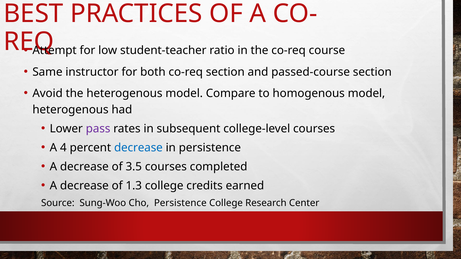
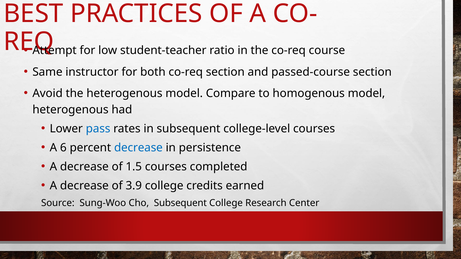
pass colour: purple -> blue (98, 129)
4: 4 -> 6 (63, 148)
3.5: 3.5 -> 1.5 (134, 167)
1.3: 1.3 -> 3.9 (134, 186)
Cho Persistence: Persistence -> Subsequent (180, 203)
